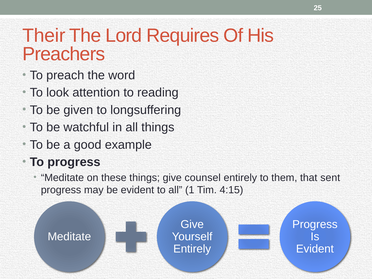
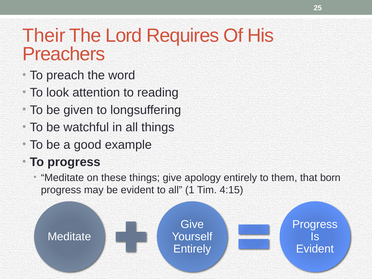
counsel: counsel -> apology (203, 178)
sent: sent -> born (330, 178)
